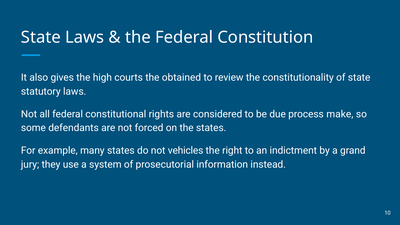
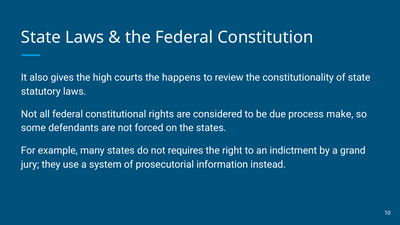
obtained: obtained -> happens (181, 78)
vehicles: vehicles -> requires (186, 151)
